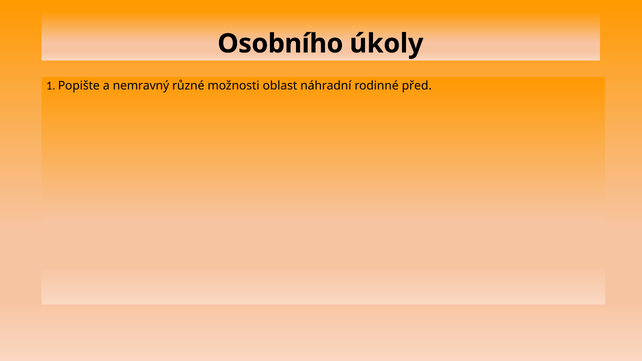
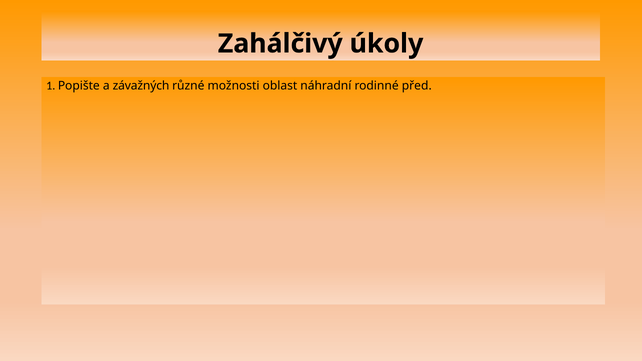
Osobního: Osobního -> Zahálčivý (280, 44)
nemravný: nemravný -> závažných (141, 86)
